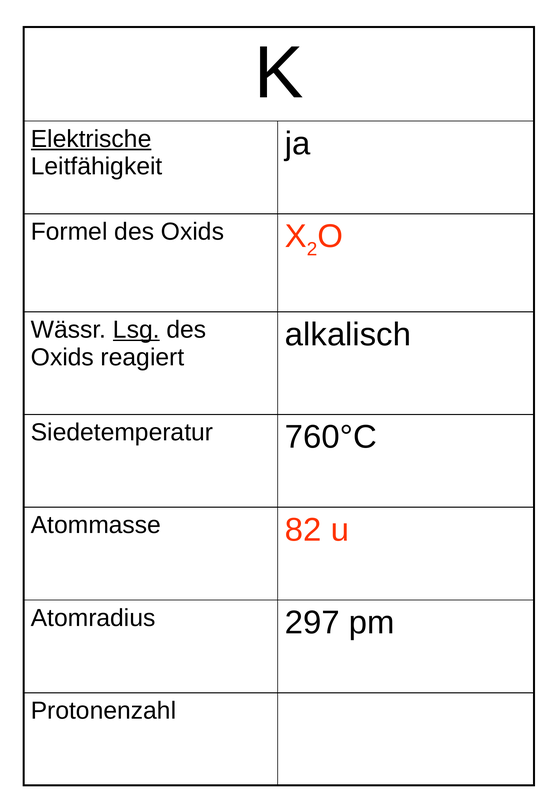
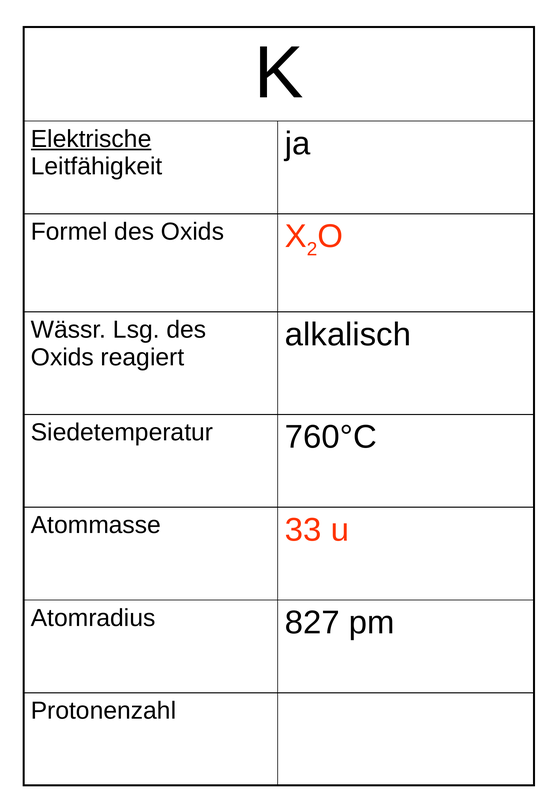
Lsg underline: present -> none (136, 330)
82: 82 -> 33 (303, 530)
297: 297 -> 827 (312, 623)
